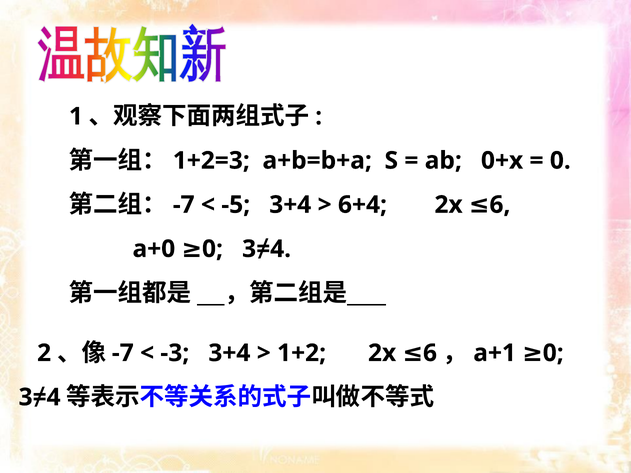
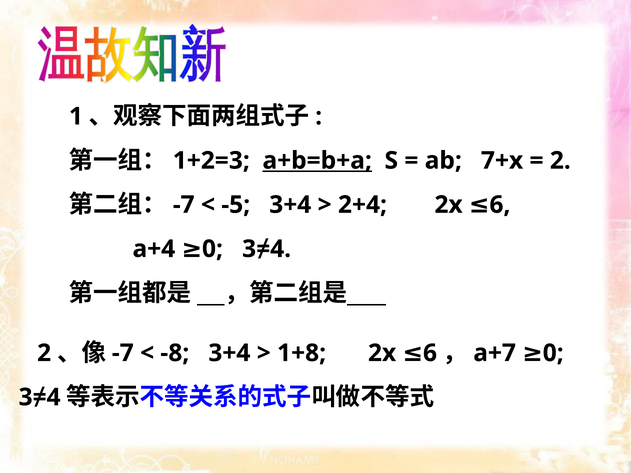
a+b=b+a underline: none -> present (317, 161)
0+x: 0+x -> 7+x (502, 161)
0: 0 -> 2 (560, 161)
6+4: 6+4 -> 2+4 (362, 205)
a+0: a+0 -> a+4 (154, 249)
a+1: a+1 -> a+7 (495, 353)
-3: -3 -> -8 (175, 353)
1+2: 1+2 -> 1+8 (302, 353)
